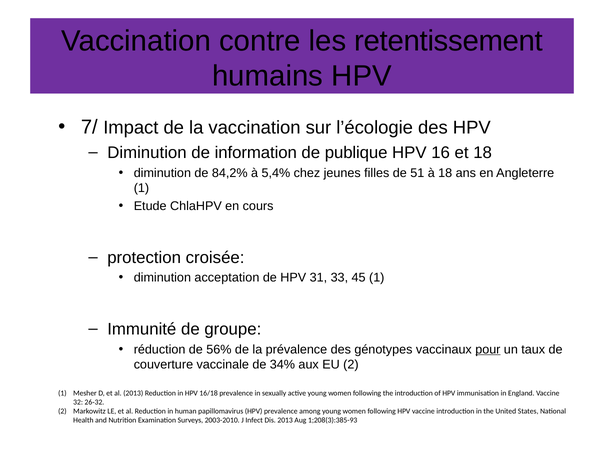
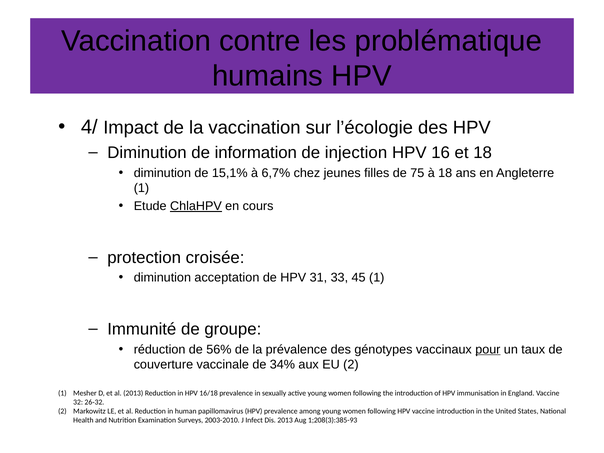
retentissement: retentissement -> problématique (448, 41)
7/: 7/ -> 4/ (89, 127)
publique: publique -> injection (356, 153)
84,2%: 84,2% -> 15,1% (230, 173)
5,4%: 5,4% -> 6,7% (276, 173)
51: 51 -> 75 (417, 173)
ChlaHPV underline: none -> present (196, 206)
